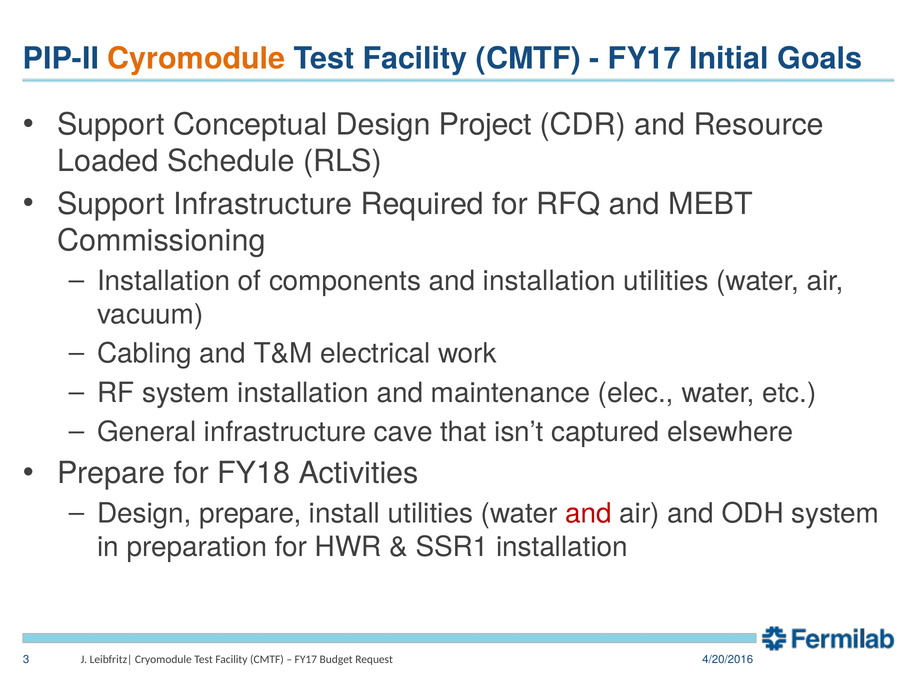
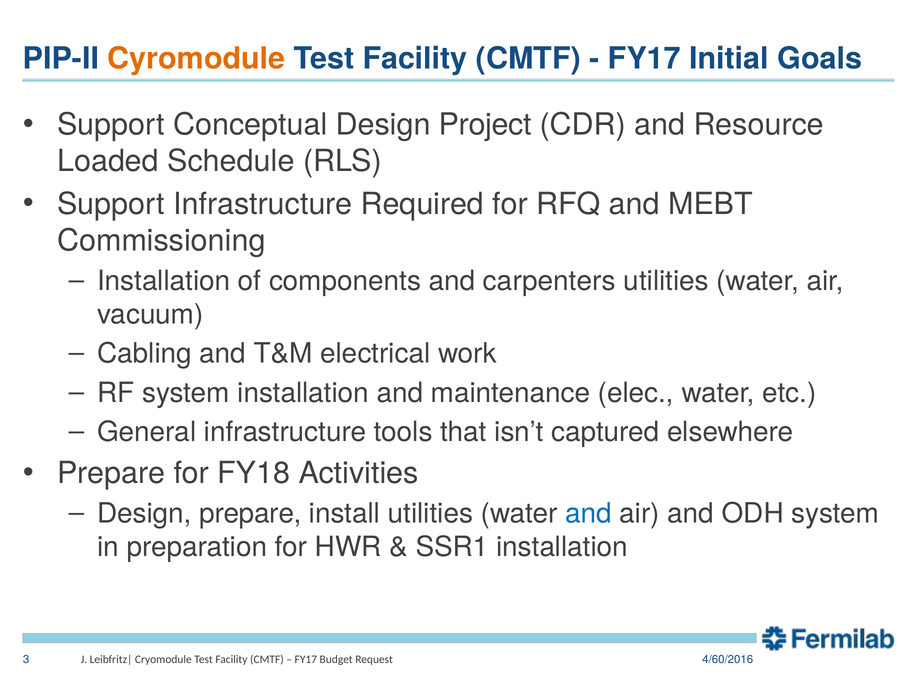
and installation: installation -> carpenters (549, 281)
cave: cave -> tools (403, 432)
and colour: red -> blue (588, 514)
4/20/2016: 4/20/2016 -> 4/60/2016 (728, 660)
